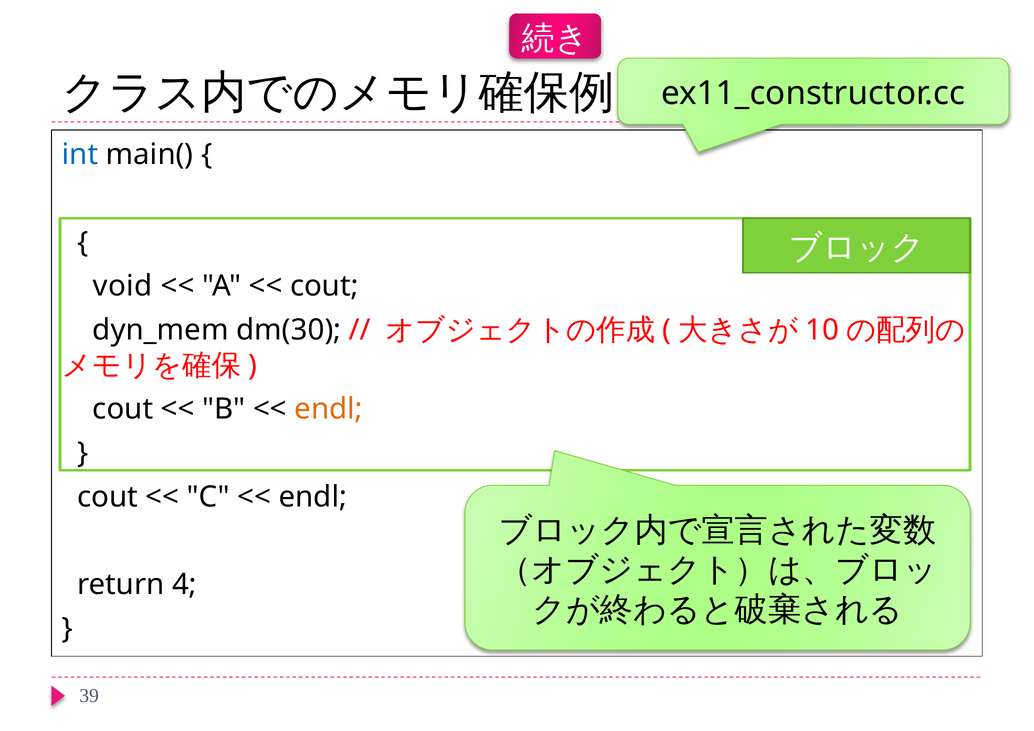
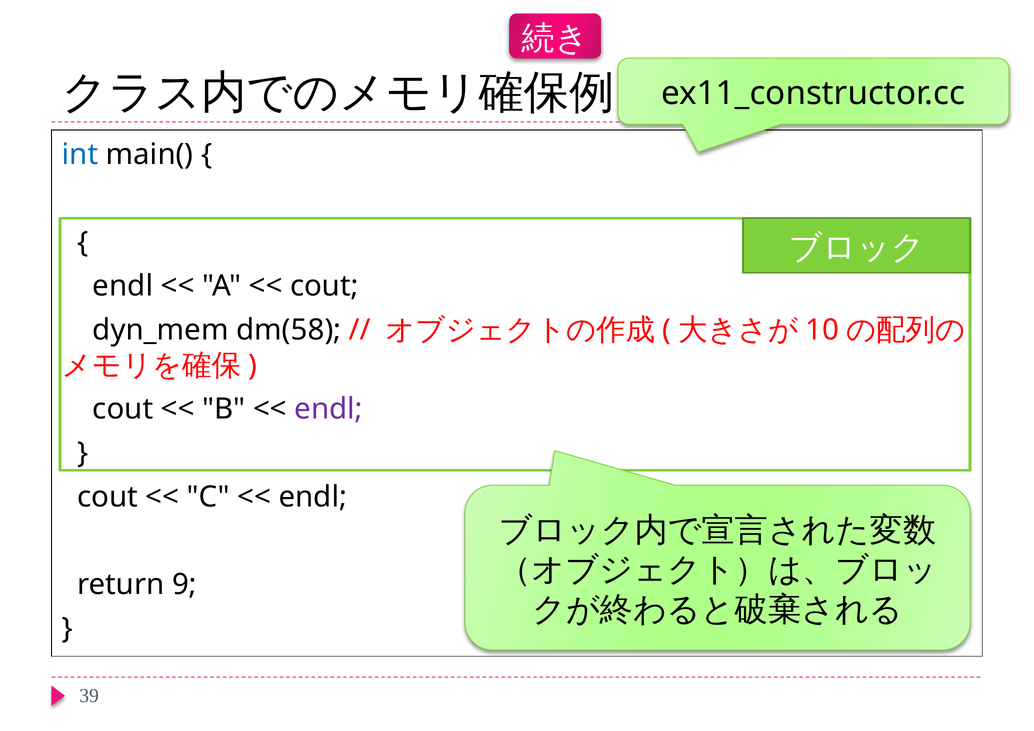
void: void -> endl (123, 286)
dm(30: dm(30 -> dm(58 (289, 330)
endl colour: orange -> purple (329, 409)
4: 4 -> 9 (184, 585)
